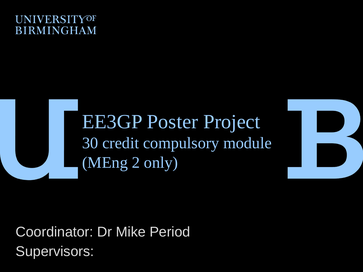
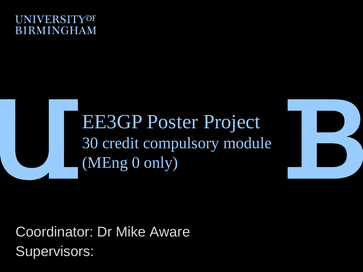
2: 2 -> 0 (136, 163)
Period: Period -> Aware (170, 232)
